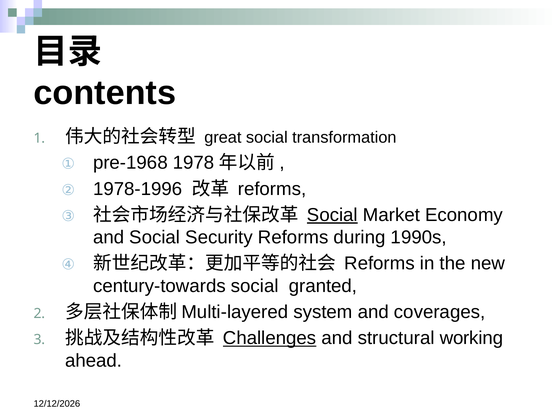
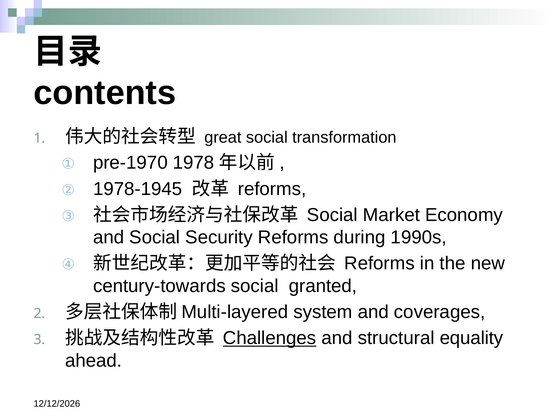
pre-1968: pre-1968 -> pre-1970 (130, 163)
1978-1996: 1978-1996 -> 1978-1945 (138, 189)
Social underline: present -> none (332, 215)
working: working -> equality (471, 338)
